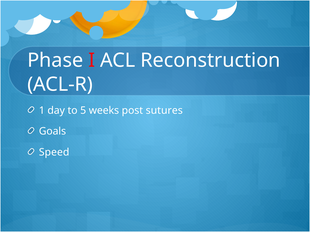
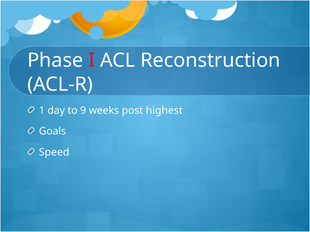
5: 5 -> 9 (83, 111)
sutures: sutures -> highest (164, 111)
